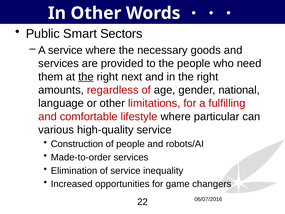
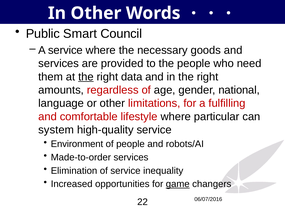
Sectors: Sectors -> Council (121, 34)
next: next -> data (132, 77)
various: various -> system (56, 130)
Construction: Construction -> Environment (77, 144)
game underline: none -> present (178, 184)
